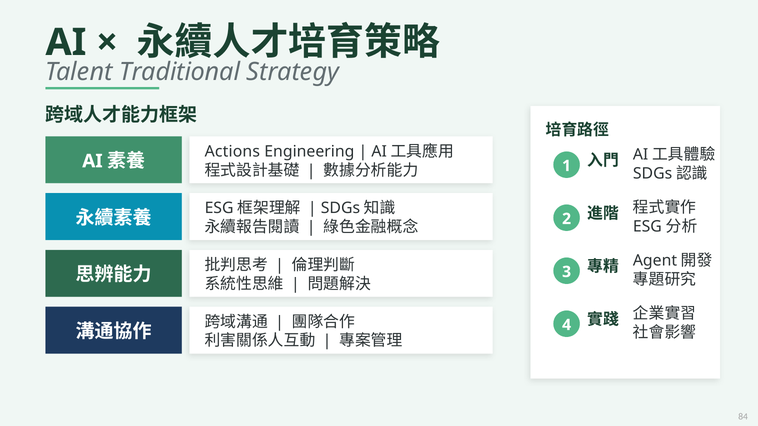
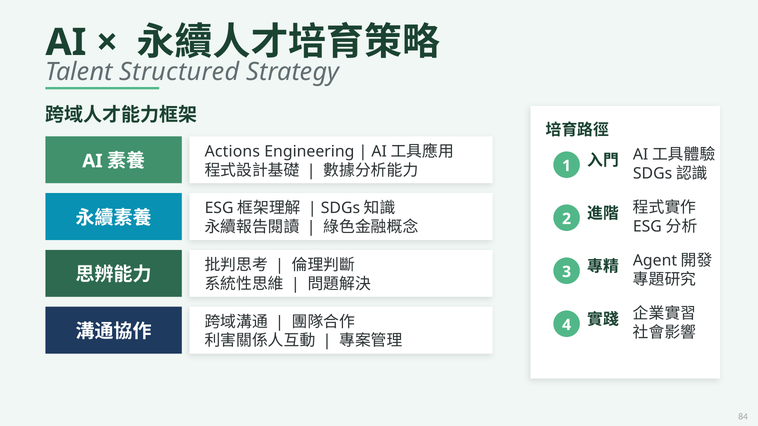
Traditional: Traditional -> Structured (179, 72)
